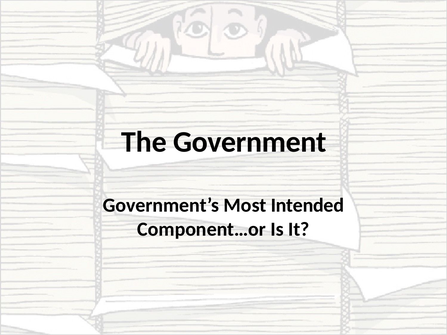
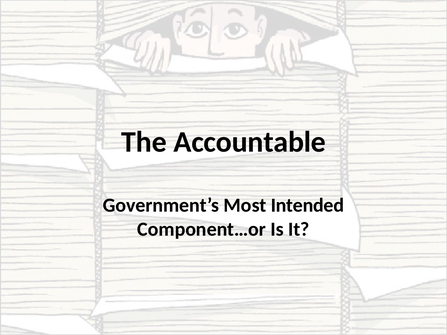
Government: Government -> Accountable (250, 142)
